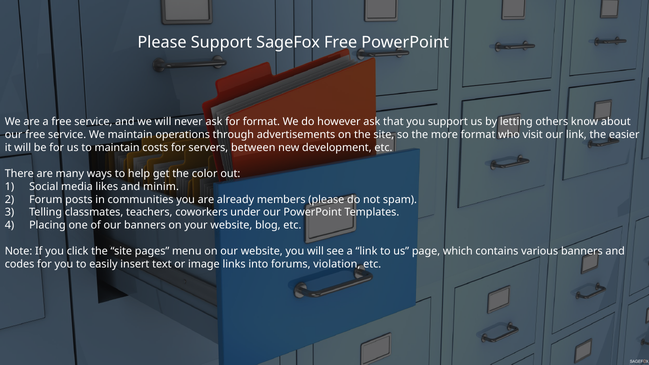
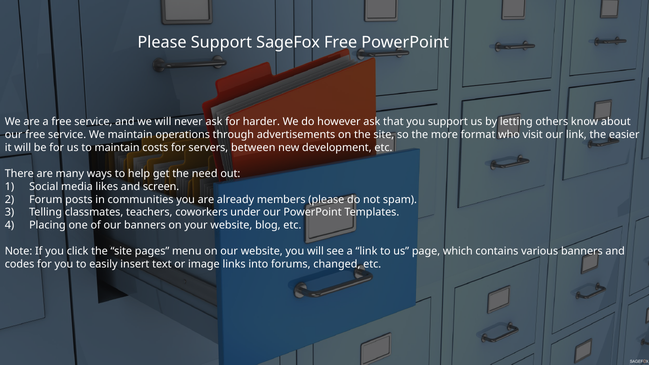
for format: format -> harder (261, 122)
color: color -> need (205, 174)
minim: minim -> screen (161, 187)
violation: violation -> changed (337, 264)
